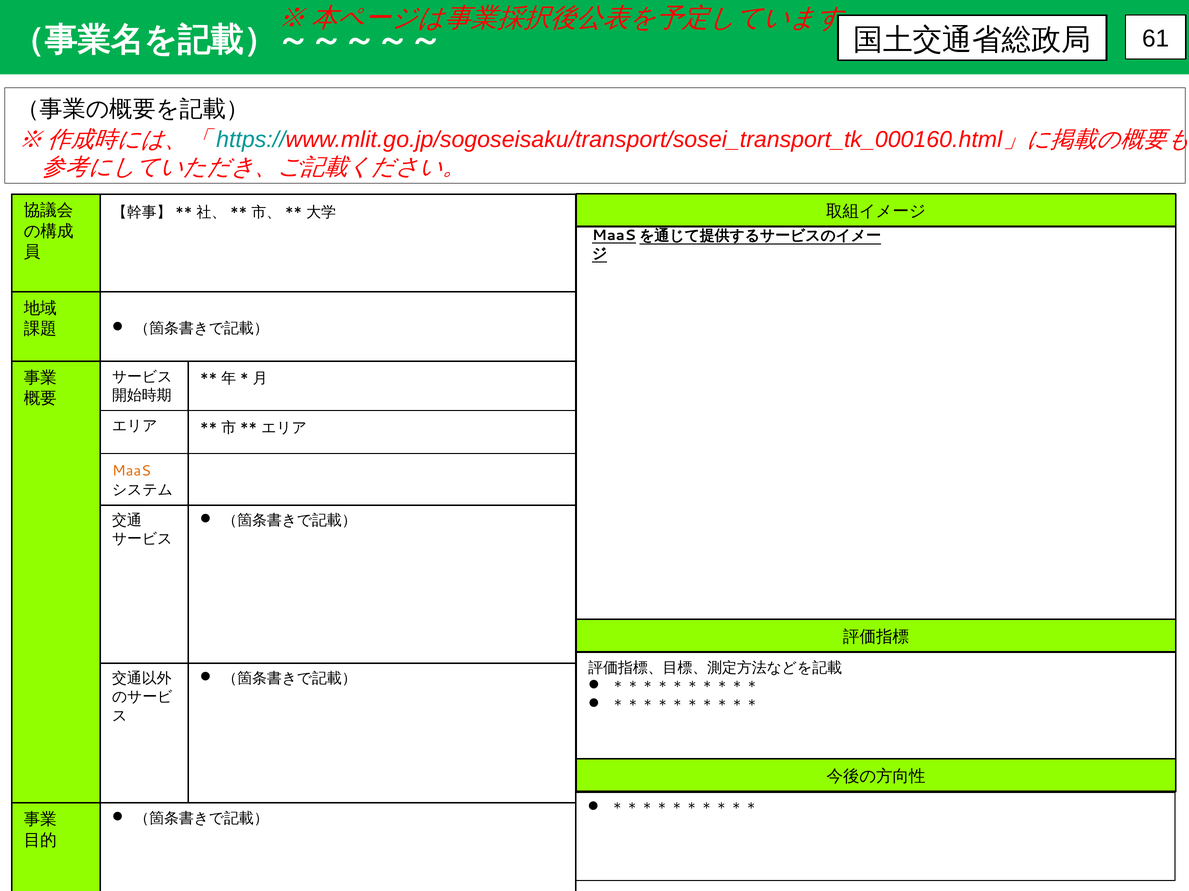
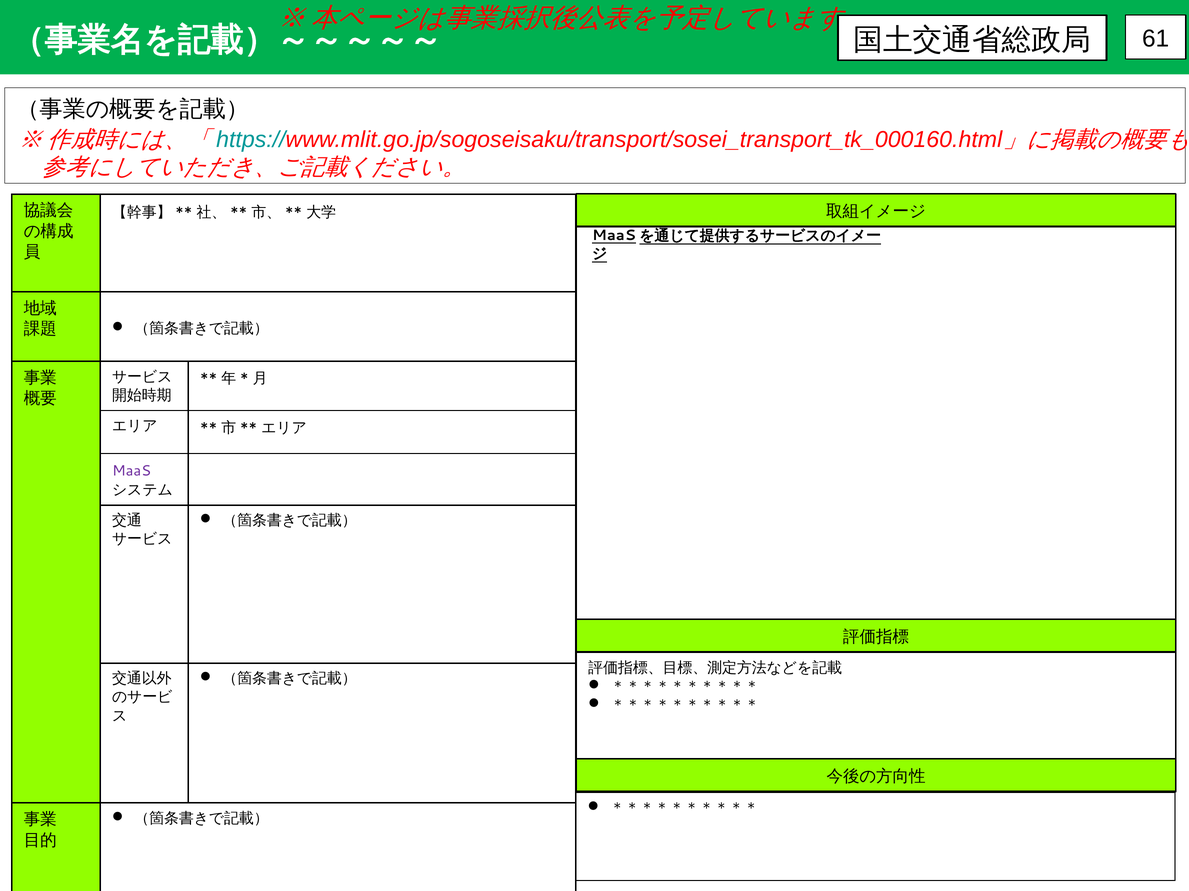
MaaS colour: orange -> purple (132, 471)
